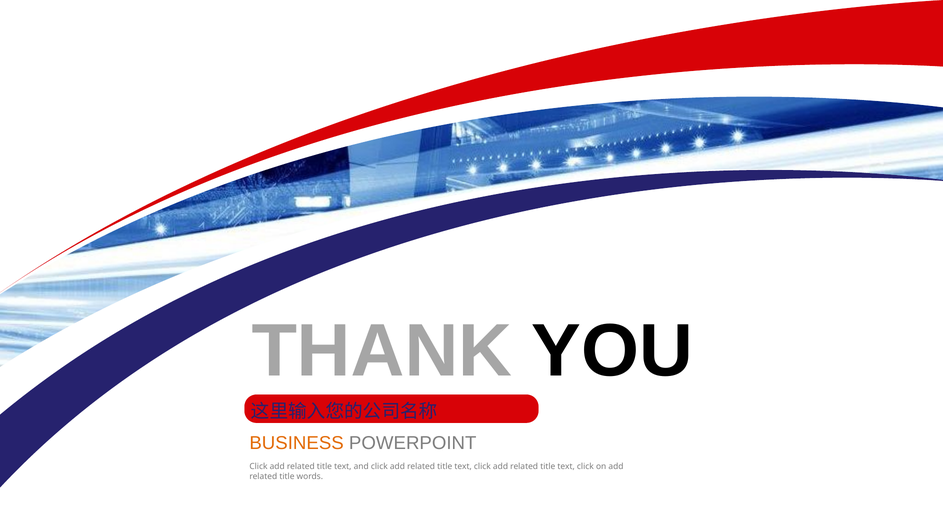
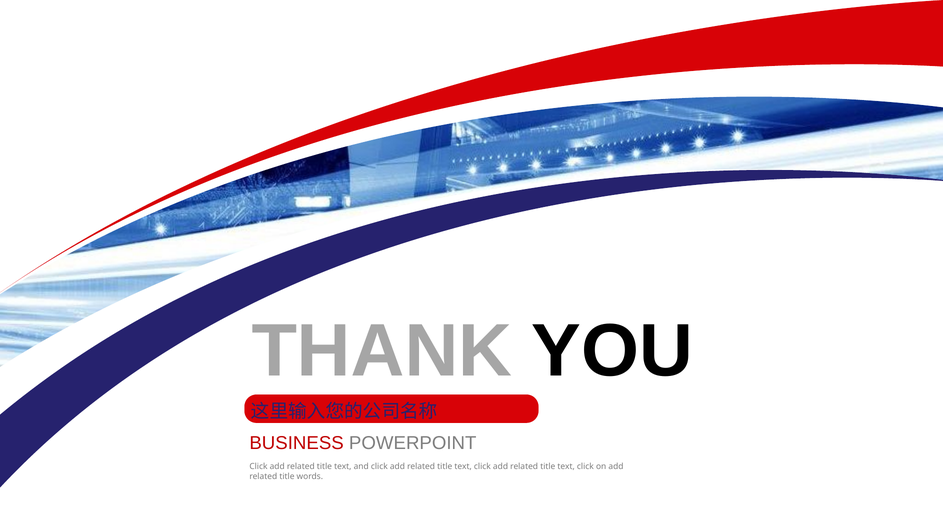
BUSINESS colour: orange -> red (297, 443)
